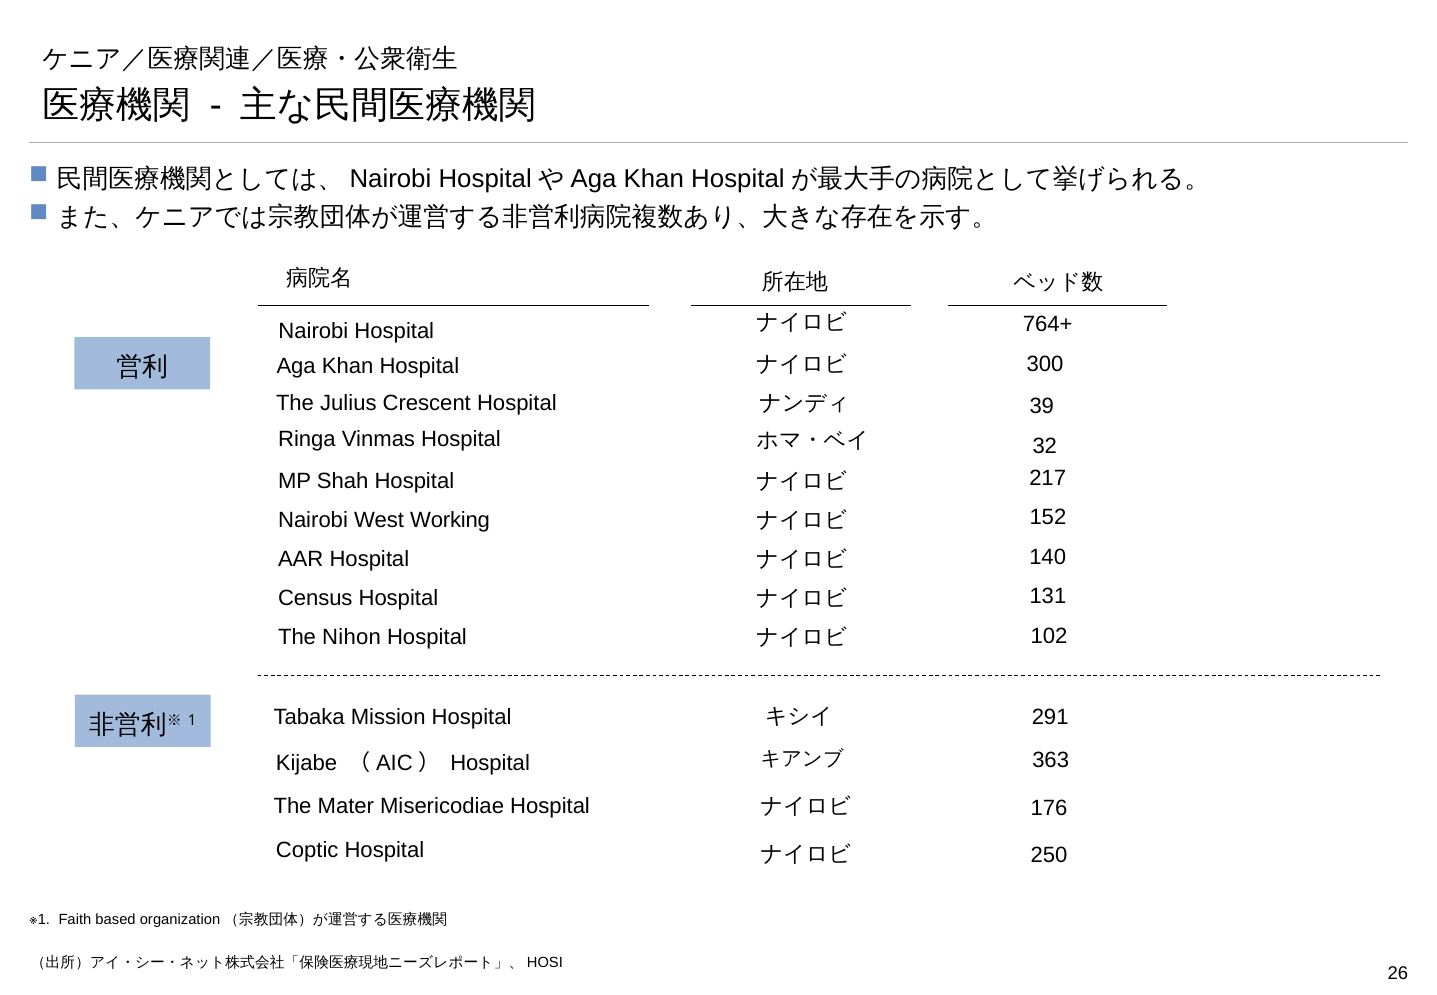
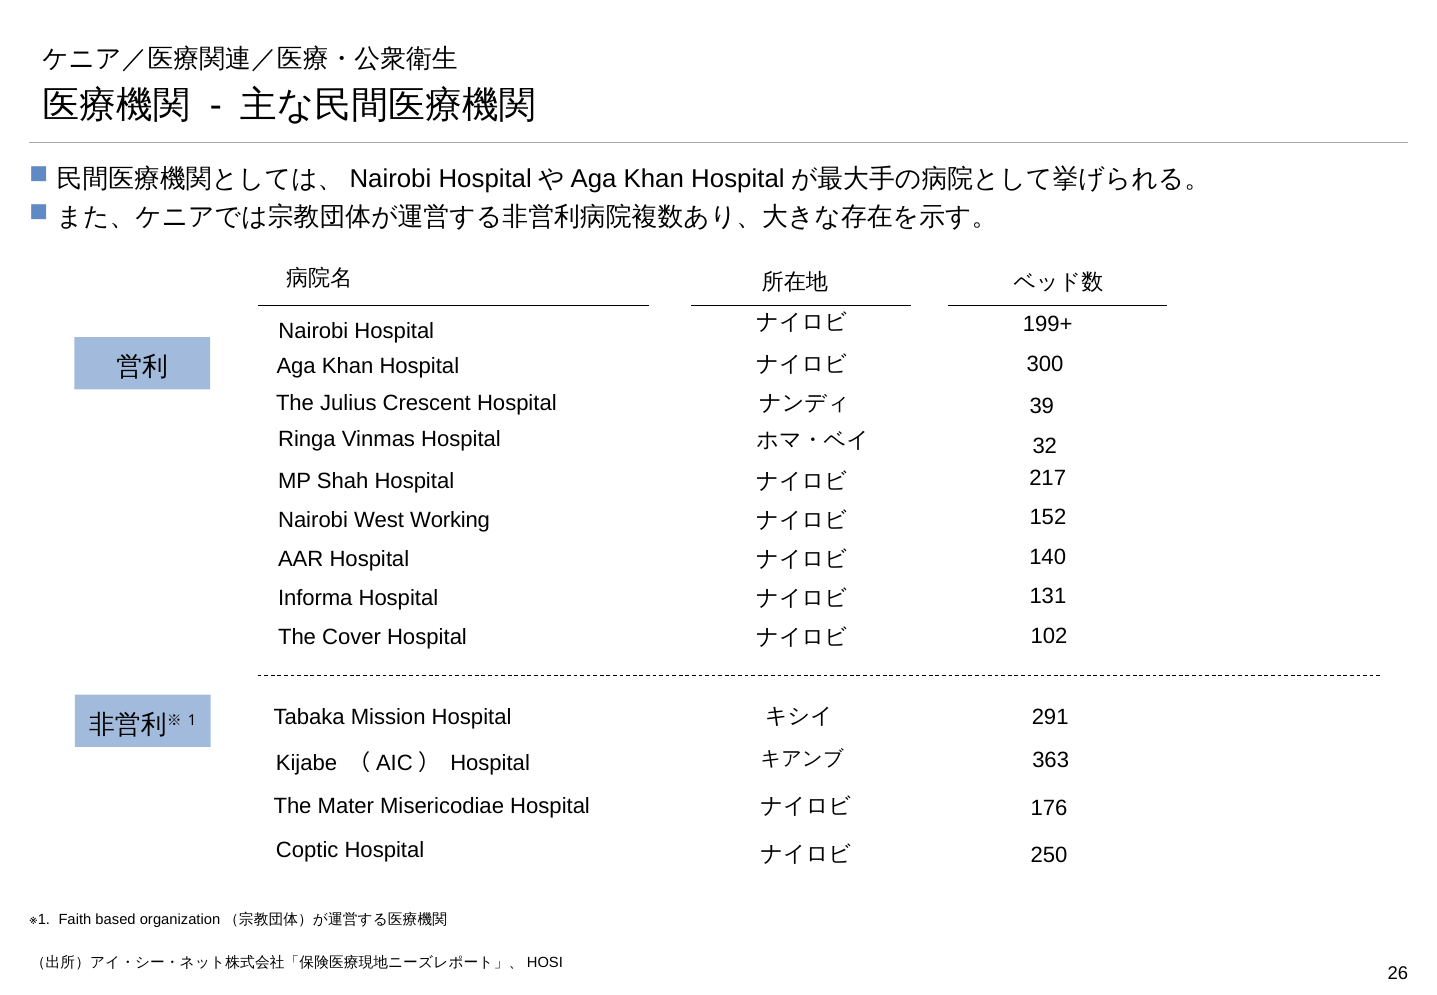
764+: 764+ -> 199+ (1048, 324)
Census: Census -> Informa (315, 598)
Nihon: Nihon -> Cover (352, 637)
